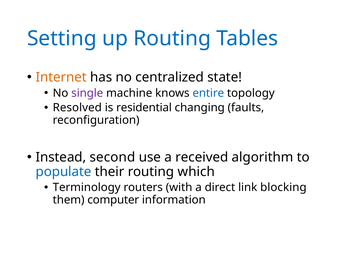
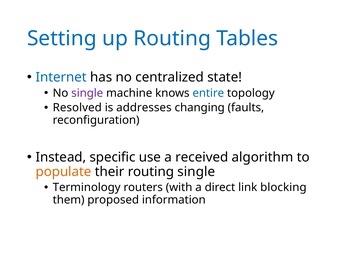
Internet colour: orange -> blue (61, 77)
residential: residential -> addresses (144, 108)
second: second -> specific (113, 157)
populate colour: blue -> orange (64, 172)
routing which: which -> single (196, 172)
computer: computer -> proposed (113, 200)
